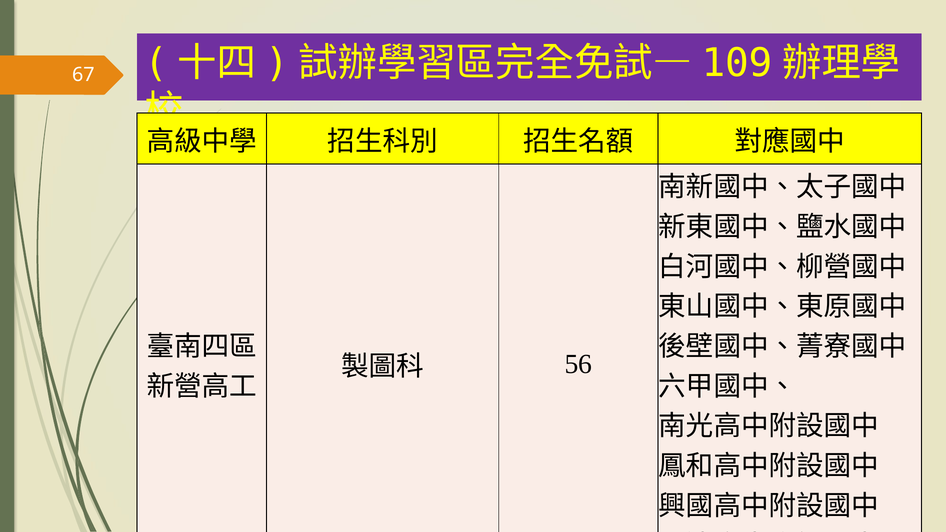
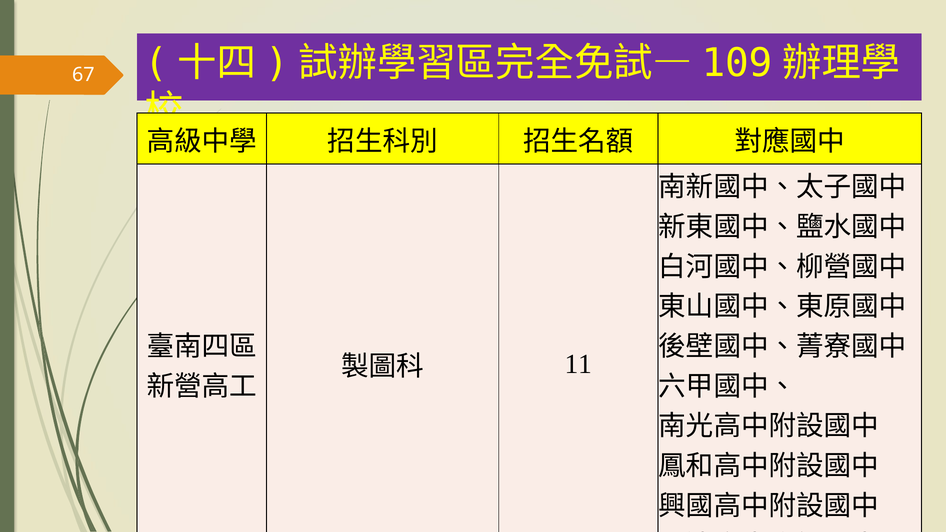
56: 56 -> 11 (578, 364)
